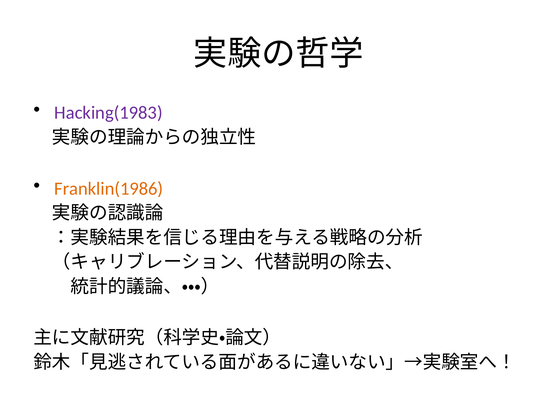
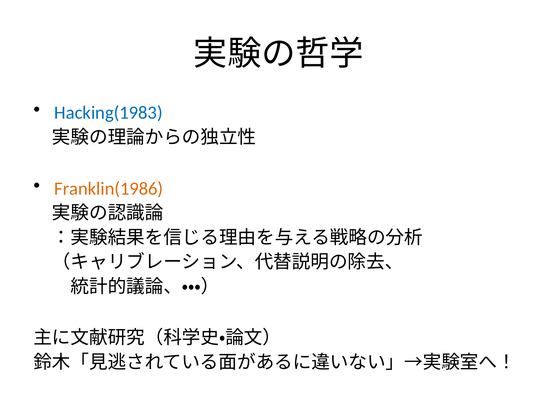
Hacking(1983 colour: purple -> blue (108, 113)
